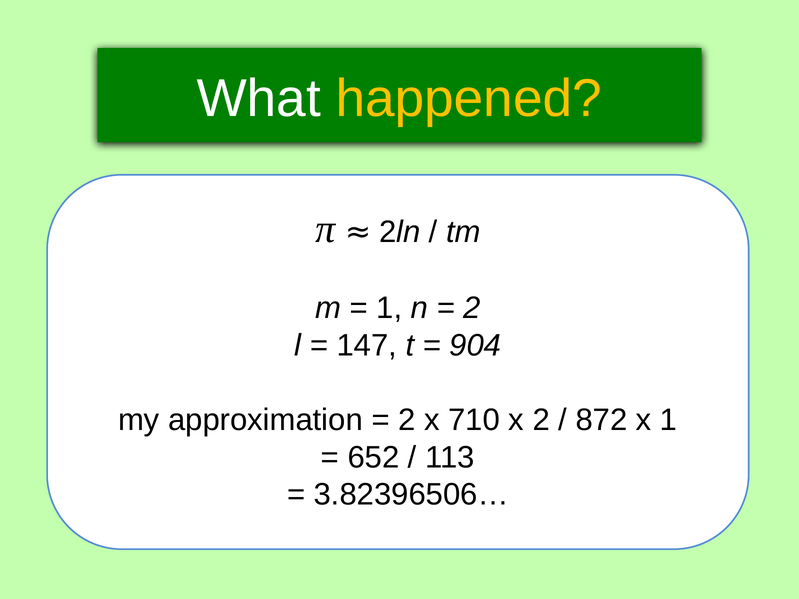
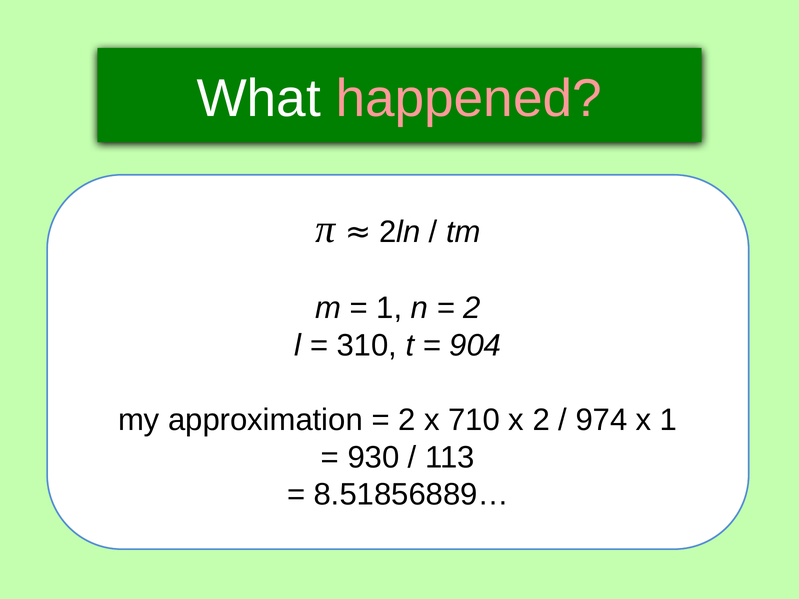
happened colour: yellow -> pink (469, 99)
147: 147 -> 310 (367, 346)
872: 872 -> 974 (601, 420)
652: 652 -> 930 (373, 458)
3.82396506…: 3.82396506… -> 8.51856889… (411, 495)
